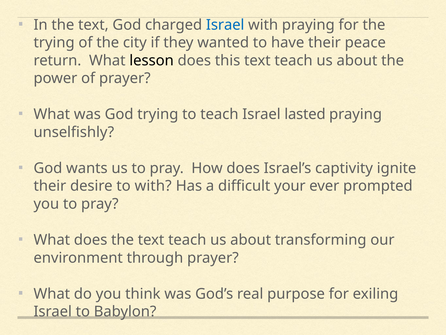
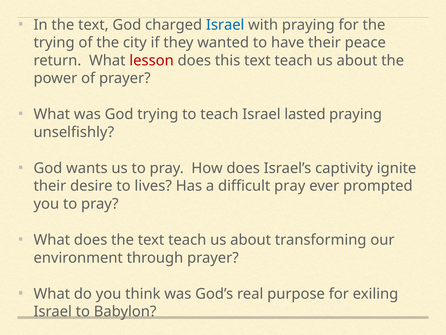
lesson colour: black -> red (152, 60)
to with: with -> lives (153, 186)
difficult your: your -> pray (290, 186)
